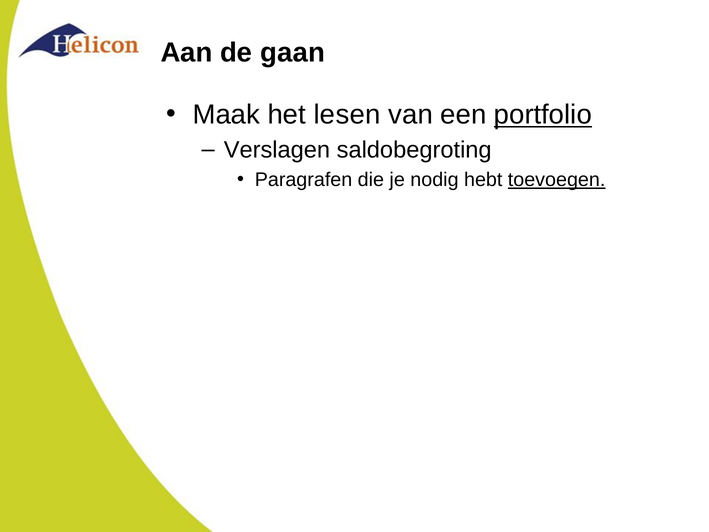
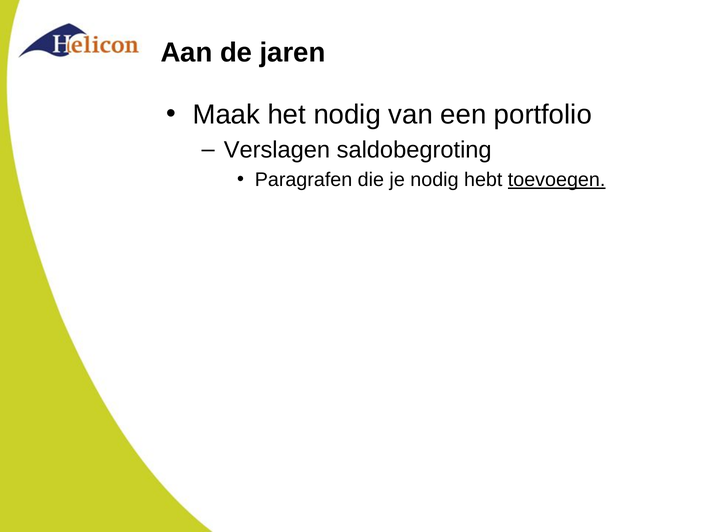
gaan: gaan -> jaren (293, 53)
het lesen: lesen -> nodig (347, 115)
portfolio underline: present -> none (543, 115)
